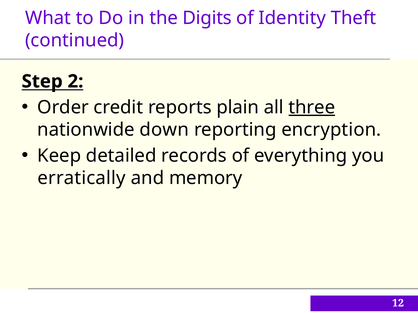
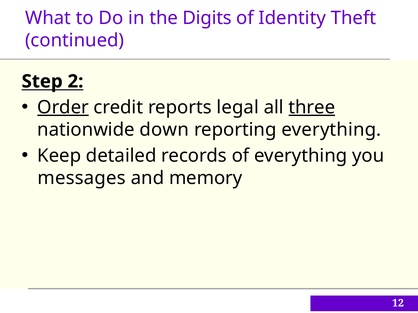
Order underline: none -> present (63, 108)
plain: plain -> legal (238, 108)
reporting encryption: encryption -> everything (331, 130)
erratically: erratically -> messages (82, 178)
